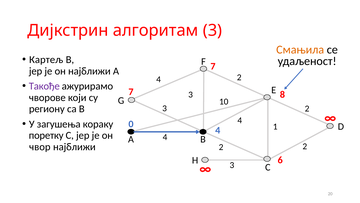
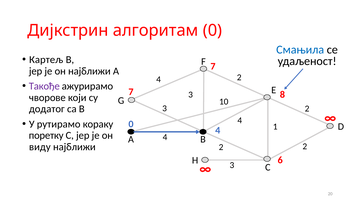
алгоритам 3: 3 -> 0 (213, 30)
Смањила colour: orange -> blue (300, 49)
региону: региону -> додатог (47, 109)
загушења: загушења -> рутирамо (59, 124)
чвор: чвор -> виду (40, 146)
